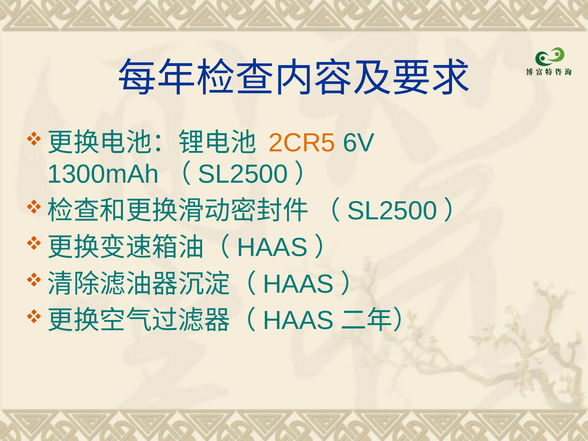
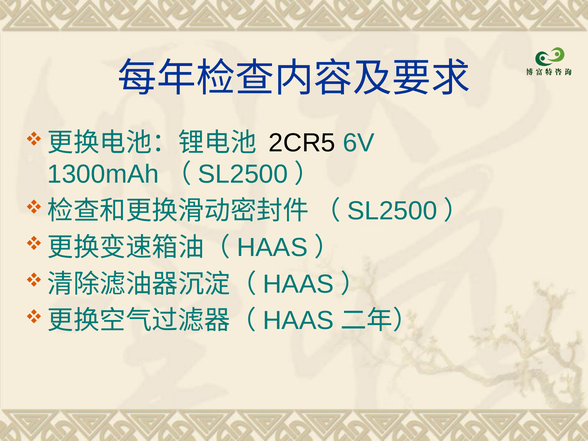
2CR5 colour: orange -> black (302, 143)
